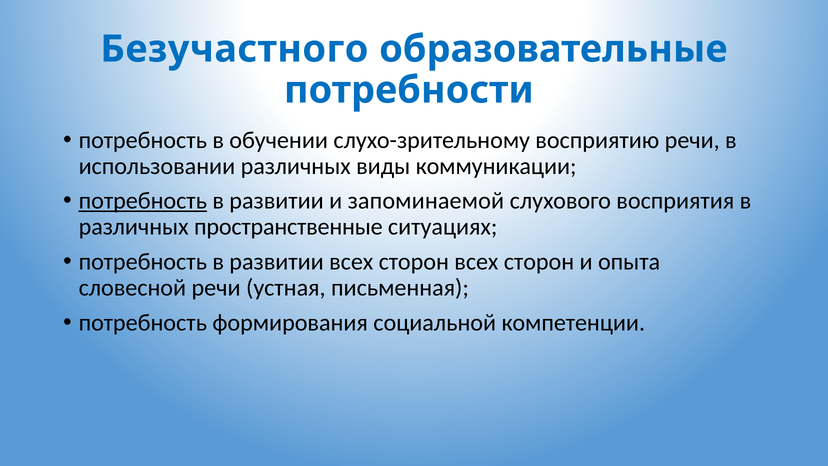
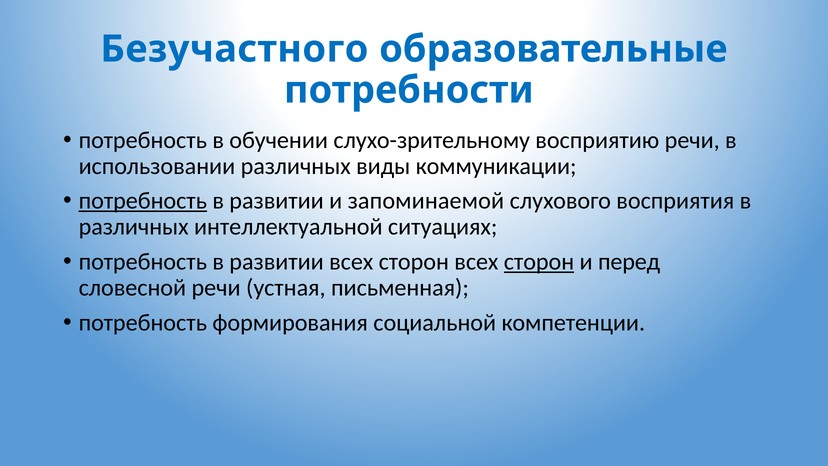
пространственные: пространственные -> интеллектуальной (288, 227)
сторон underline: none -> present (539, 262)
опыта: опыта -> перед (629, 262)
